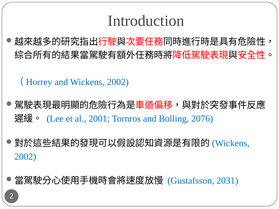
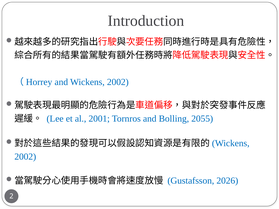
2076: 2076 -> 2055 (202, 119)
2031: 2031 -> 2026 (227, 181)
